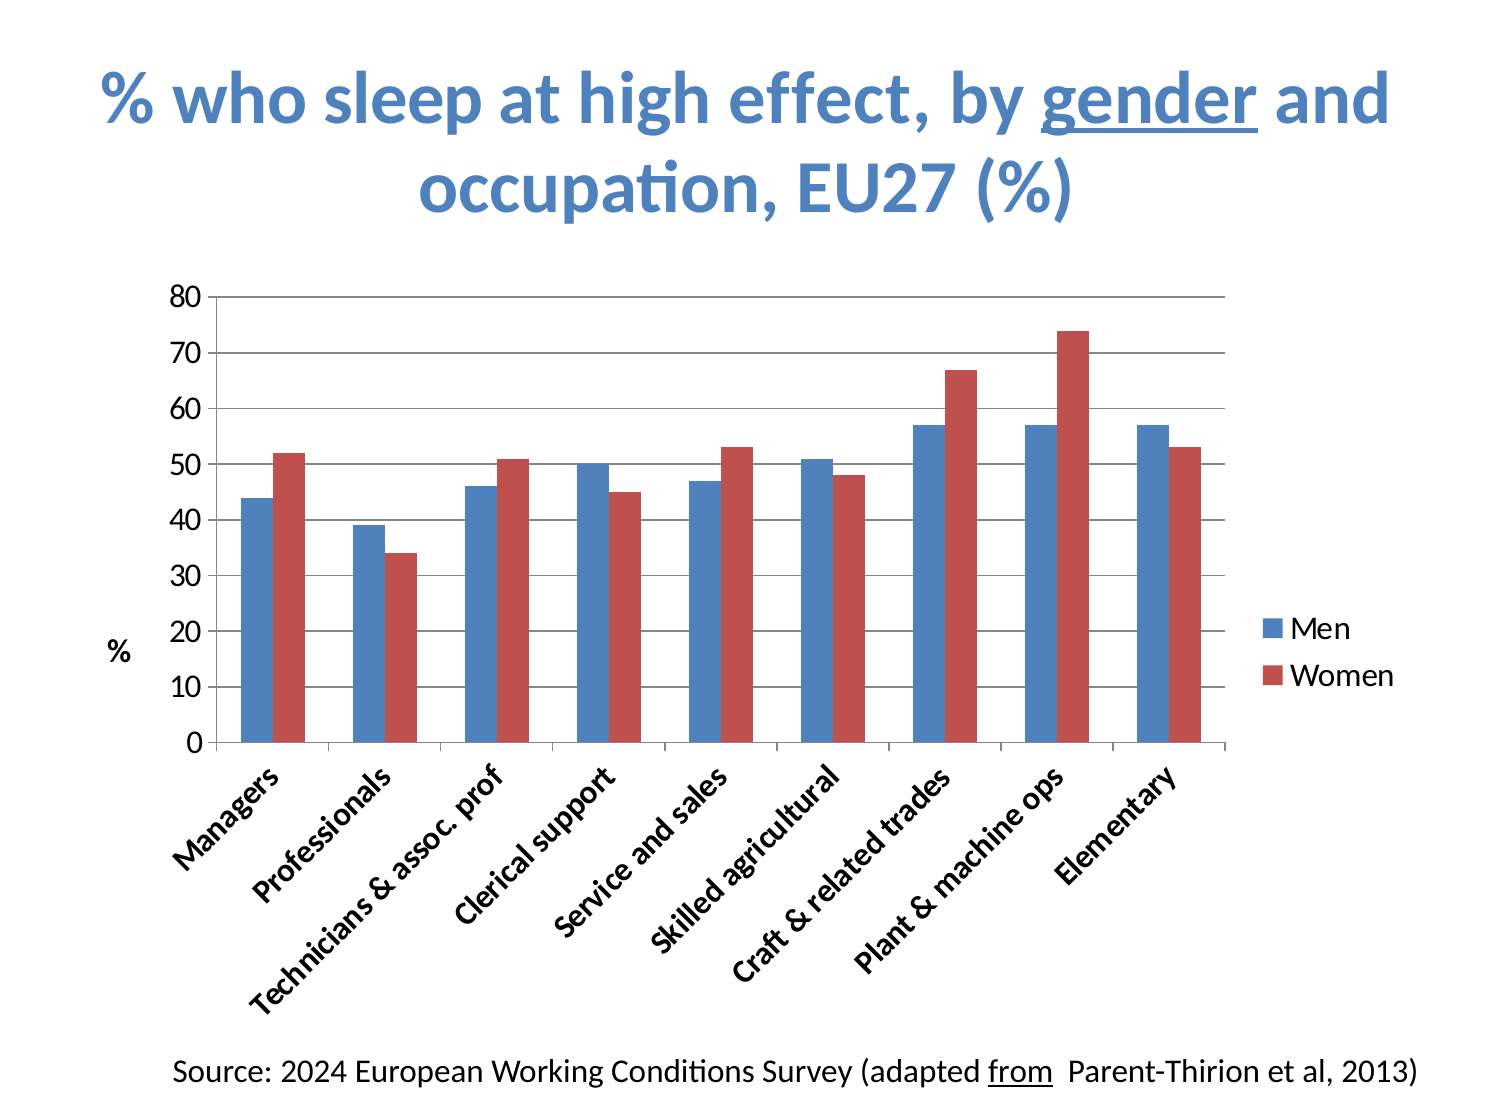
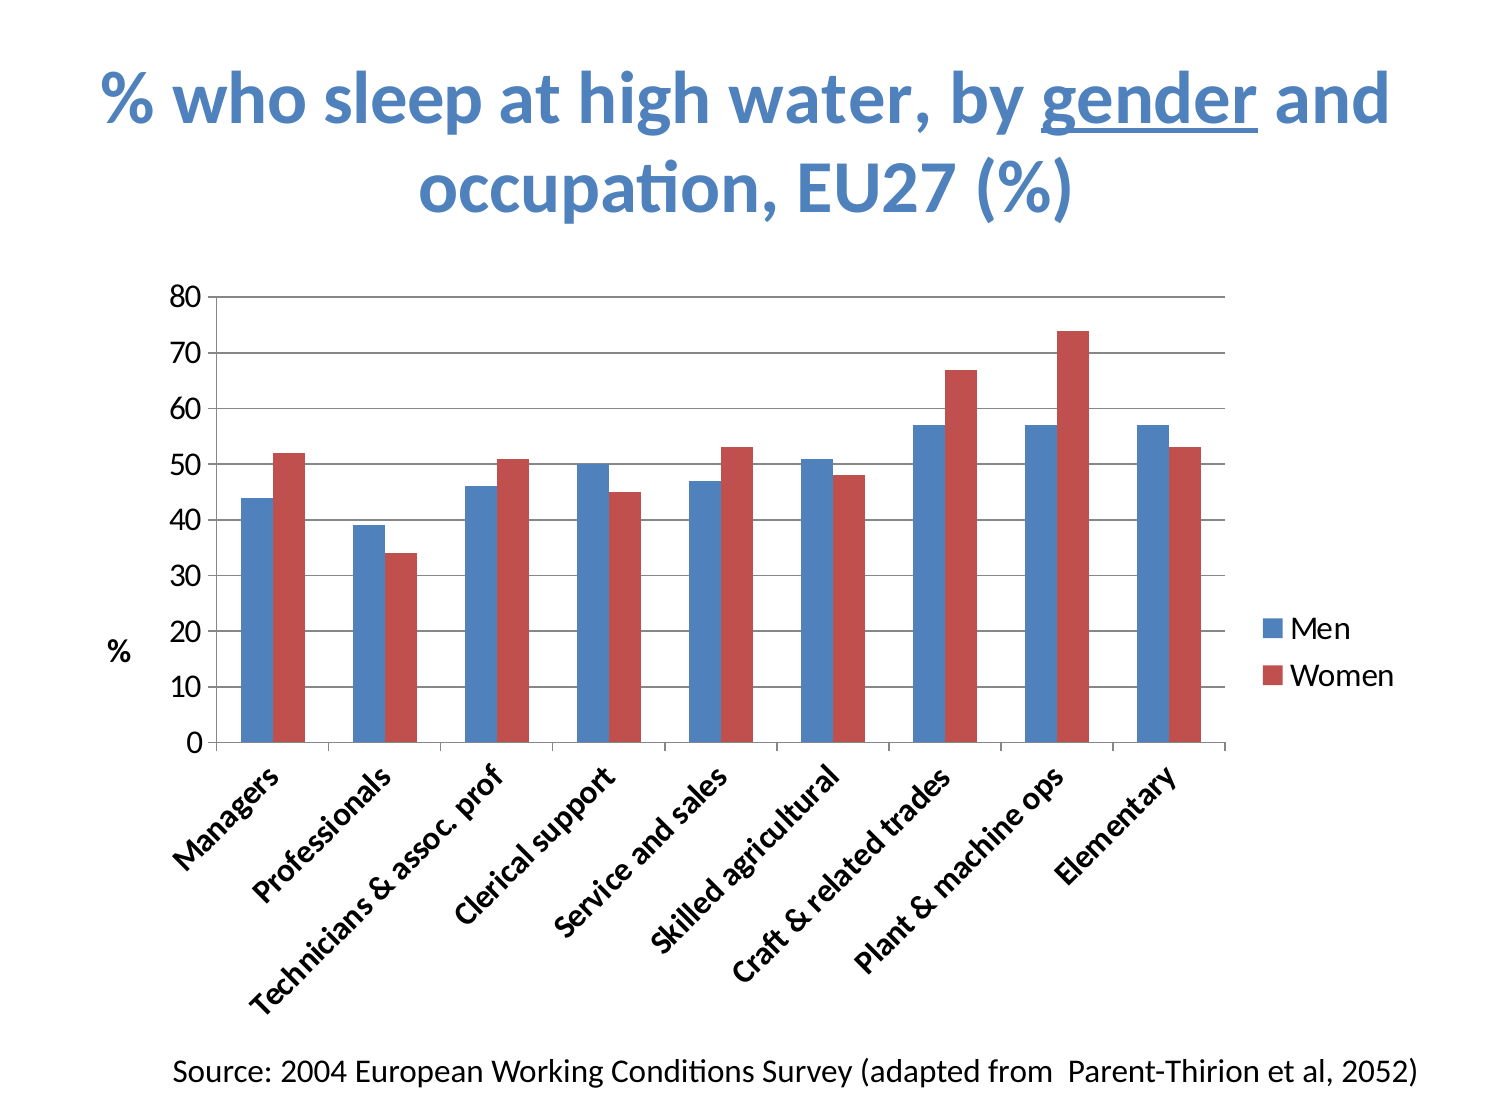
effect: effect -> water (830, 99)
2024: 2024 -> 2004 (314, 1072)
from underline: present -> none (1021, 1072)
2013: 2013 -> 2052 (1380, 1072)
